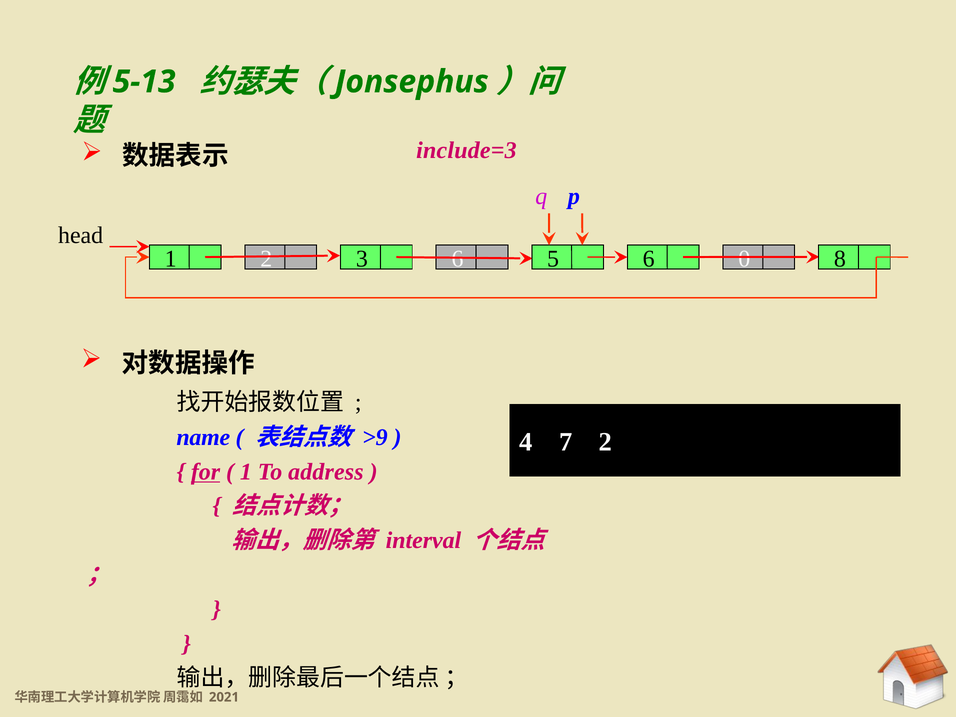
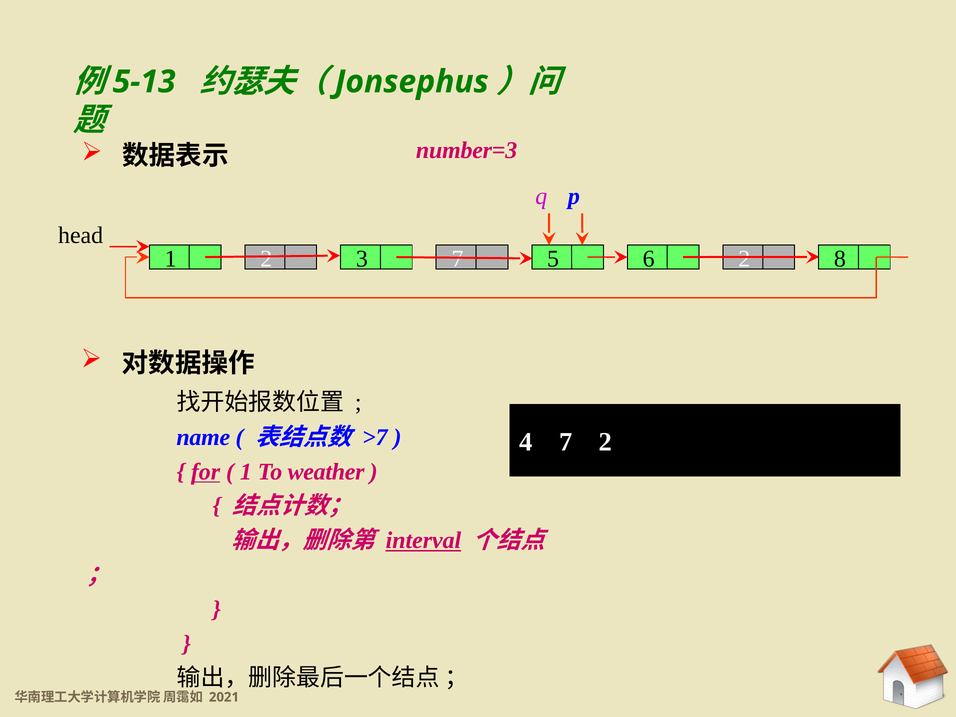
include=3: include=3 -> number=3 (467, 150)
3 6: 6 -> 7 (457, 259)
6 0: 0 -> 2 (744, 259)
>9: >9 -> >7 (375, 437)
address: address -> weather (326, 472)
interval underline: none -> present (423, 540)
